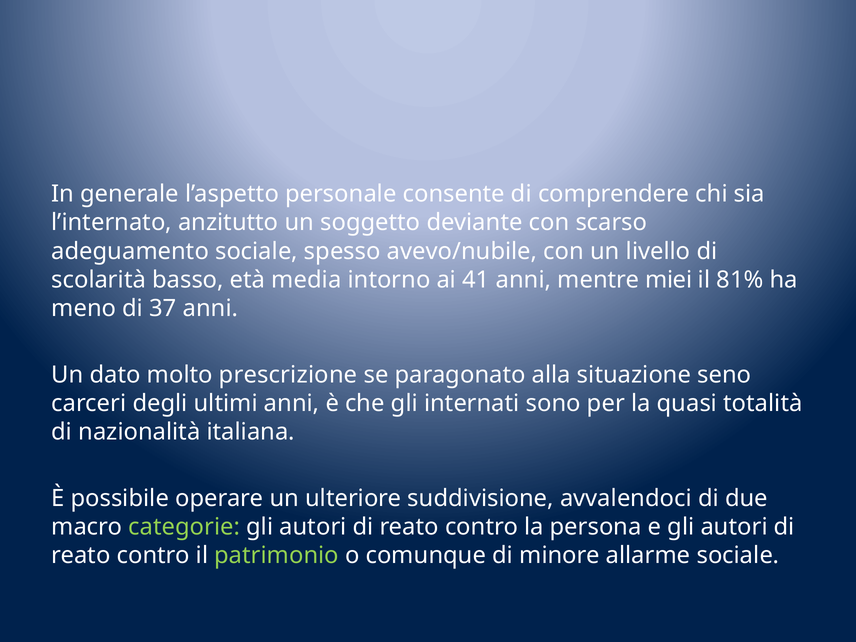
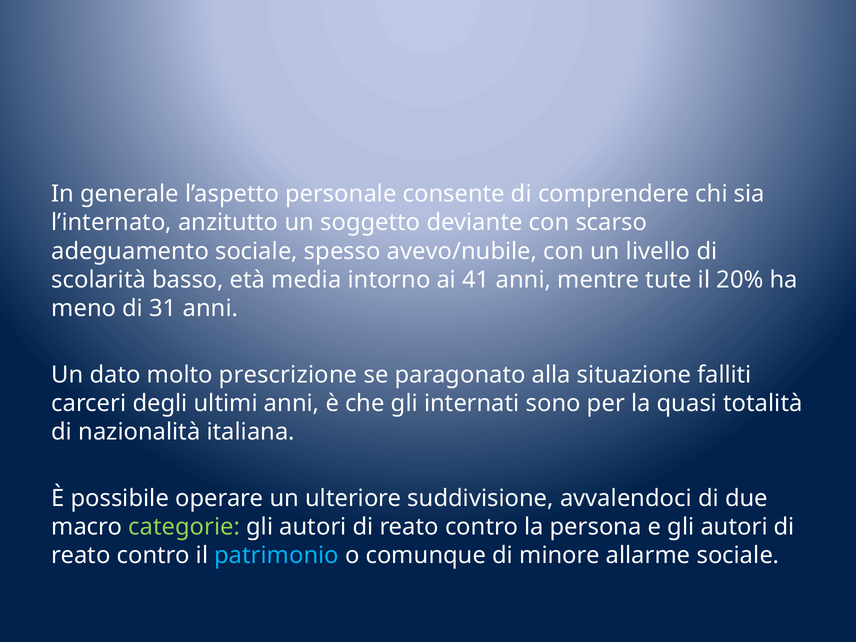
miei: miei -> tute (668, 280)
81%: 81% -> 20% (740, 280)
37: 37 -> 31 (163, 308)
seno: seno -> falliti (724, 375)
patrimonio colour: light green -> light blue (277, 556)
